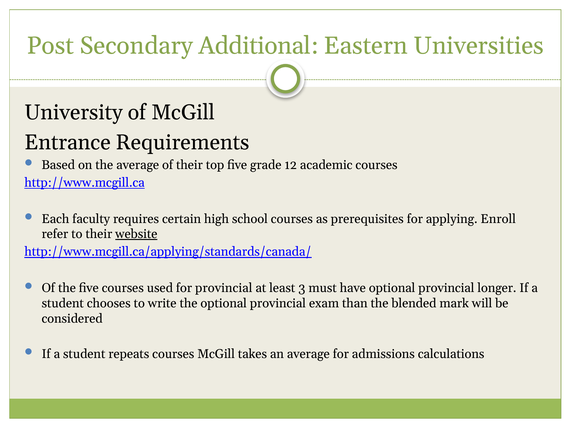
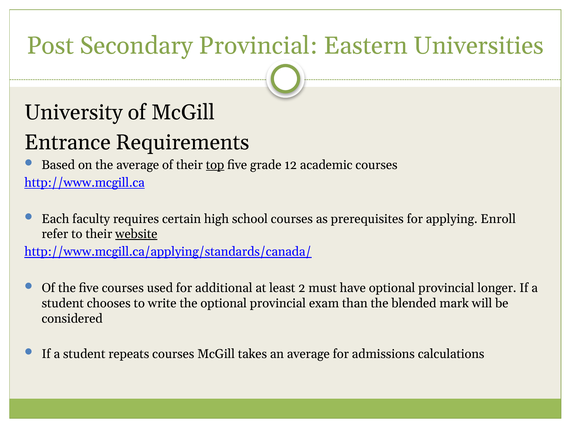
Secondary Additional: Additional -> Provincial (258, 46)
top underline: none -> present (215, 165)
for provincial: provincial -> additional (224, 288)
3: 3 -> 2 (302, 288)
